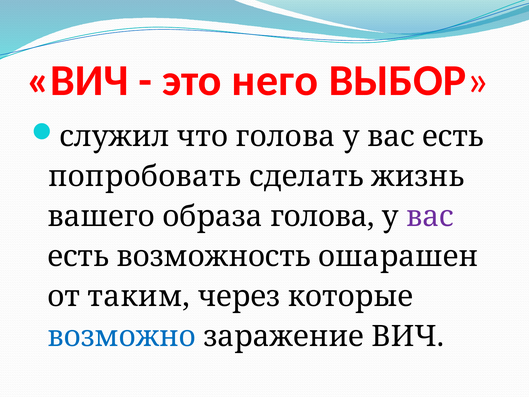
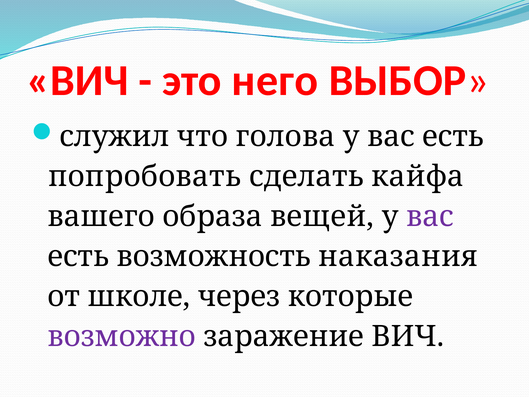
жизнь: жизнь -> кайфа (418, 176)
образа голова: голова -> вещей (322, 216)
ошарашен: ошарашен -> наказания (398, 256)
таким: таким -> школе (139, 296)
возможно colour: blue -> purple (122, 336)
